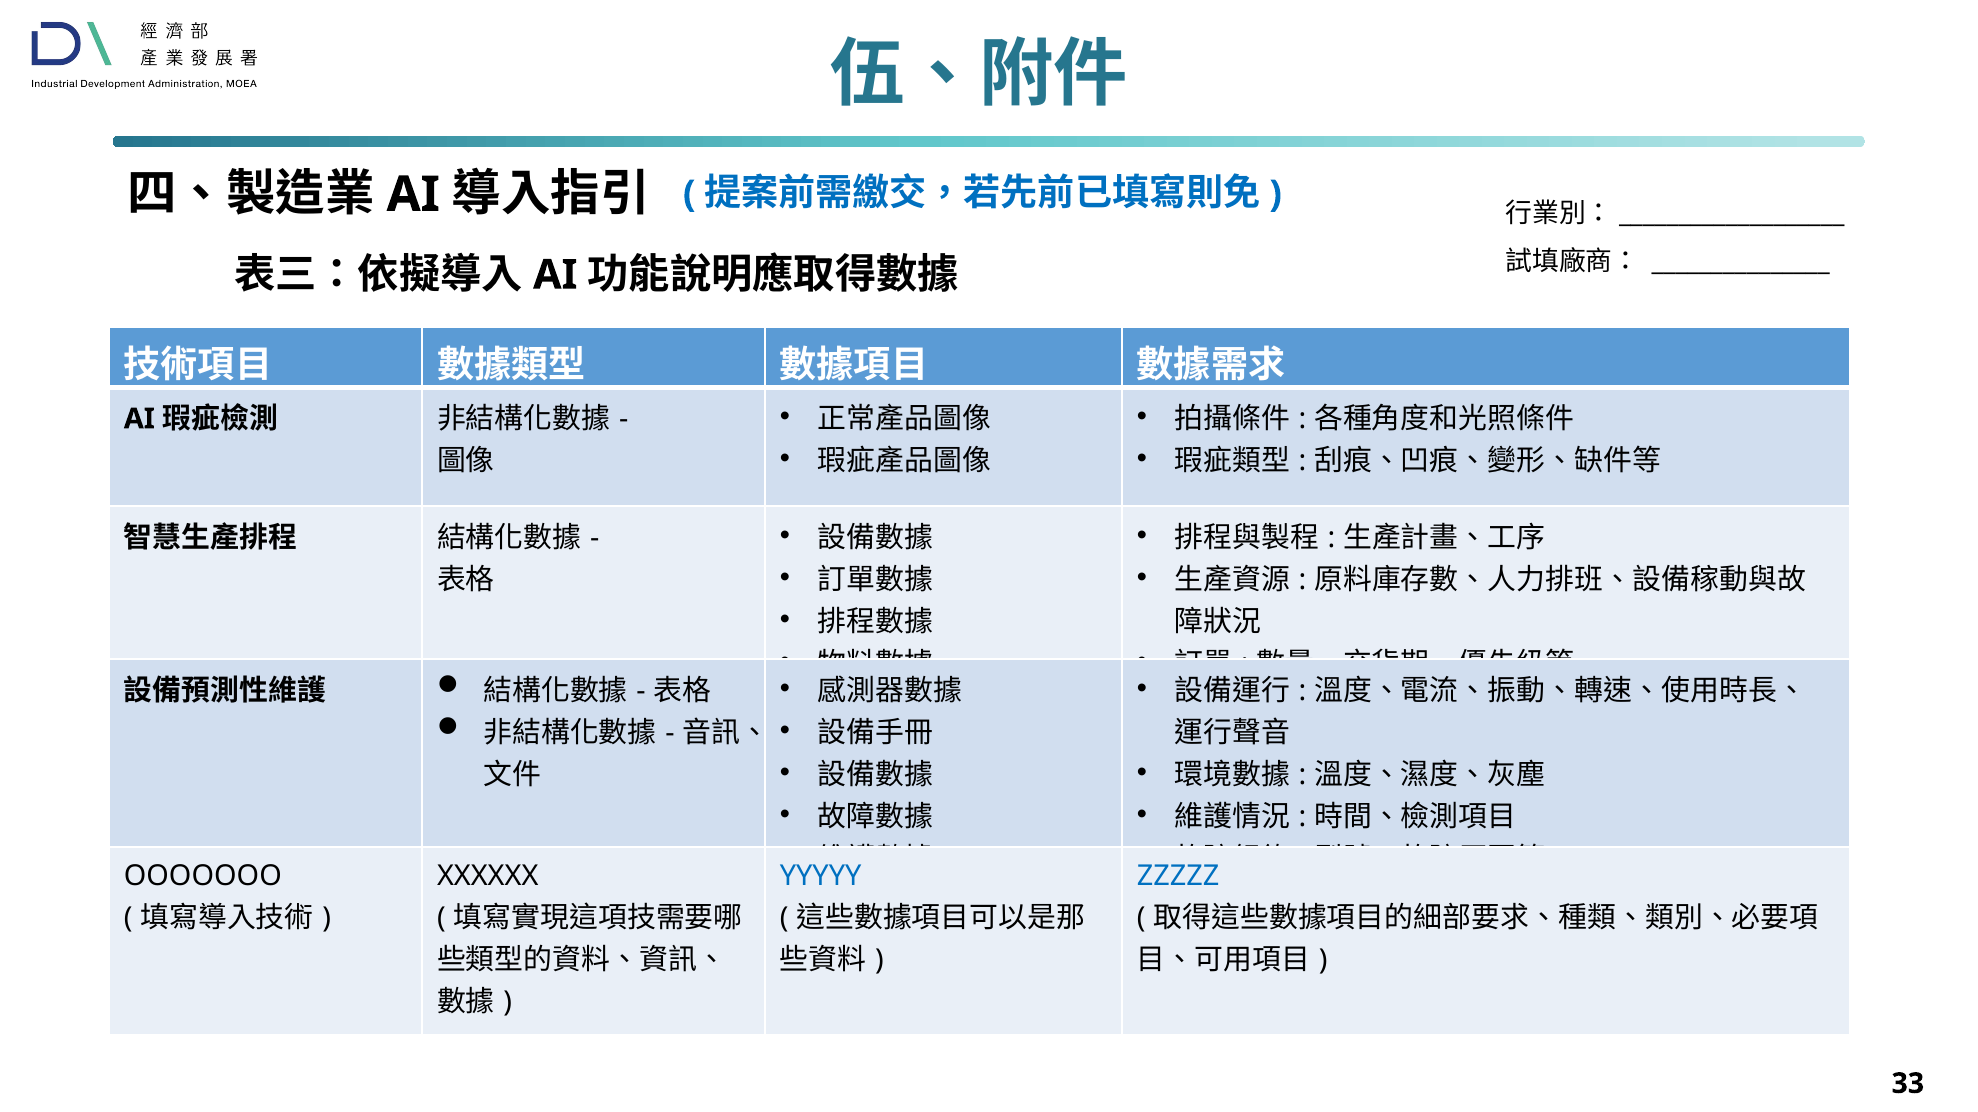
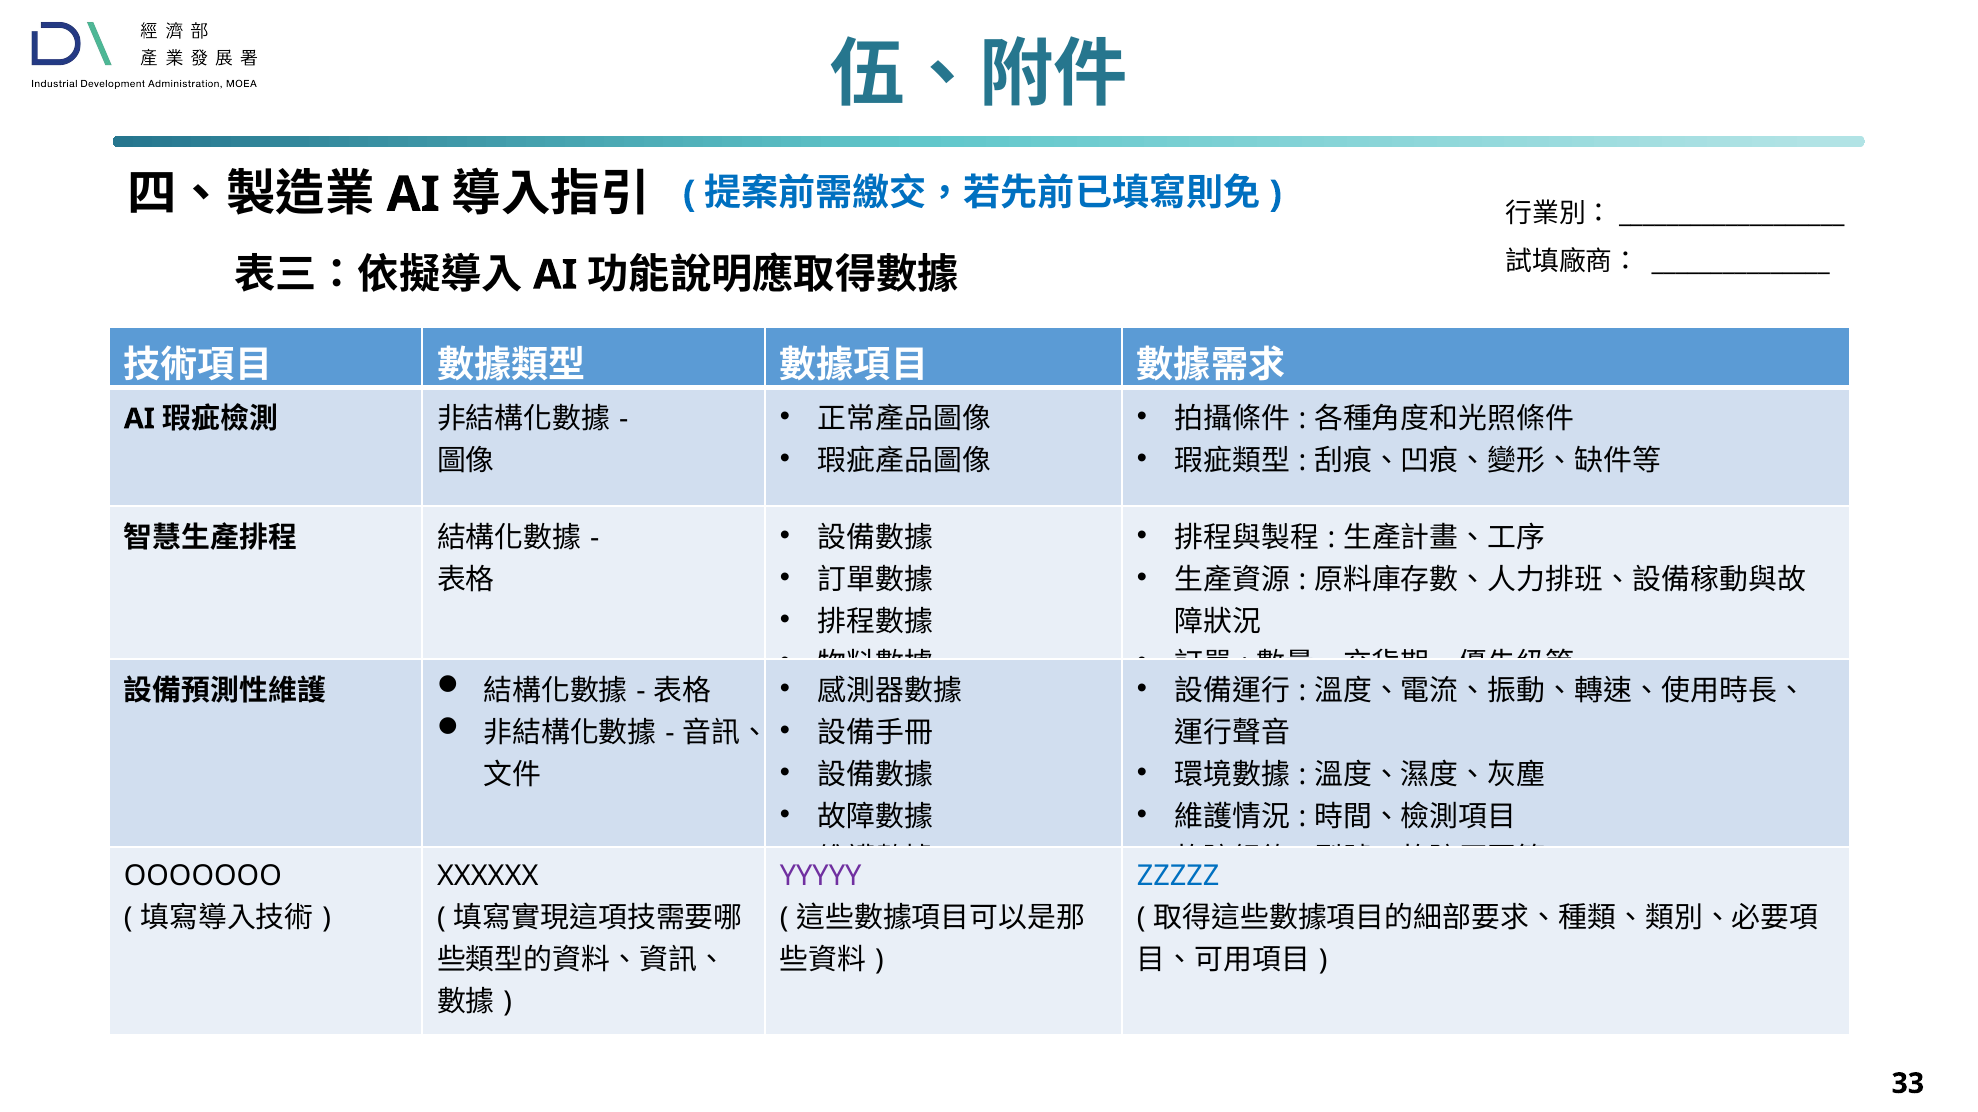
YYYYY colour: blue -> purple (821, 877)
